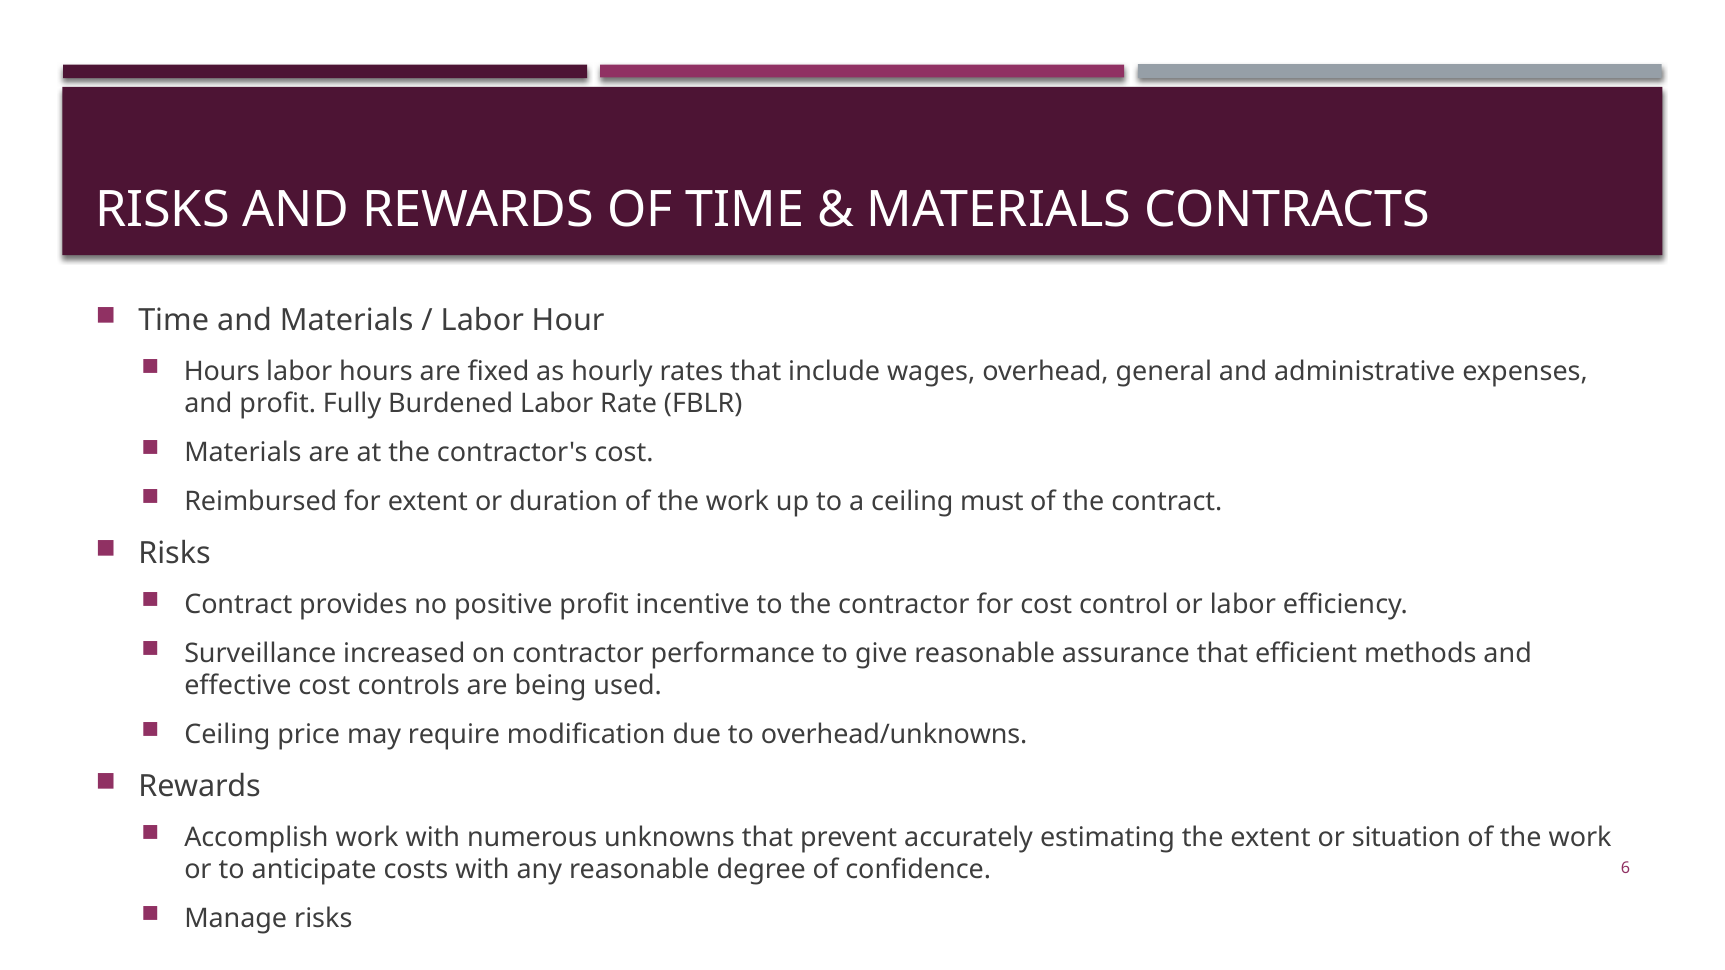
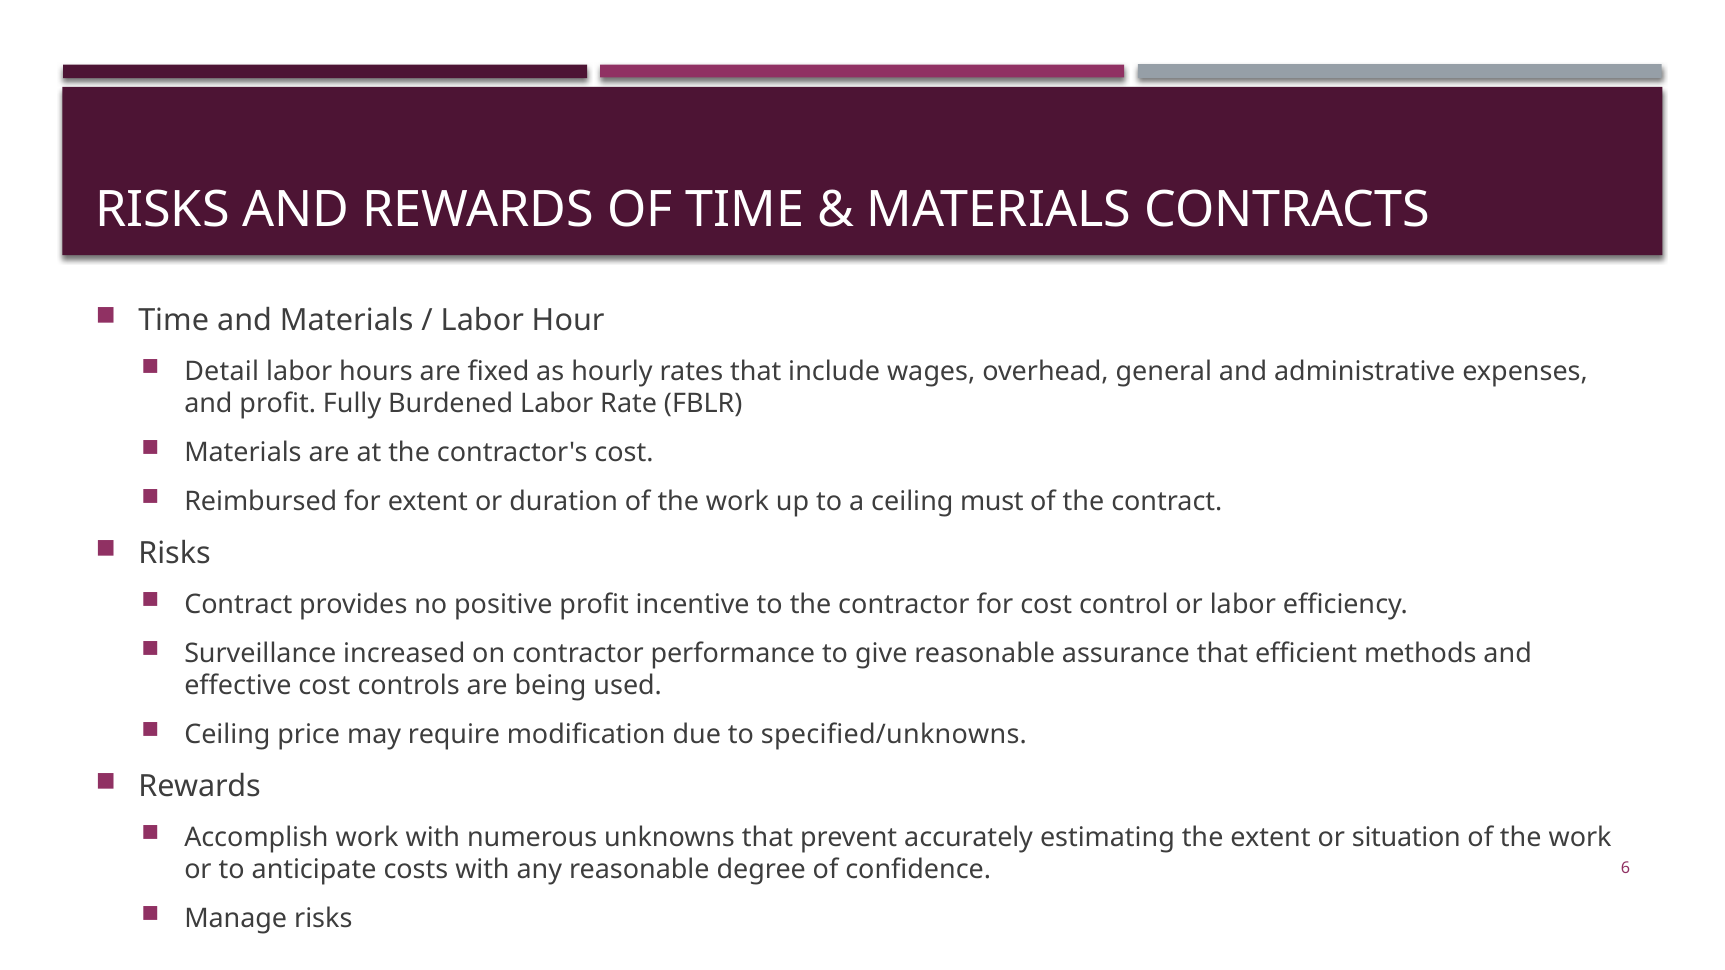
Hours: Hours -> Detail (222, 372)
overhead/unknowns: overhead/unknowns -> specified/unknowns (894, 735)
